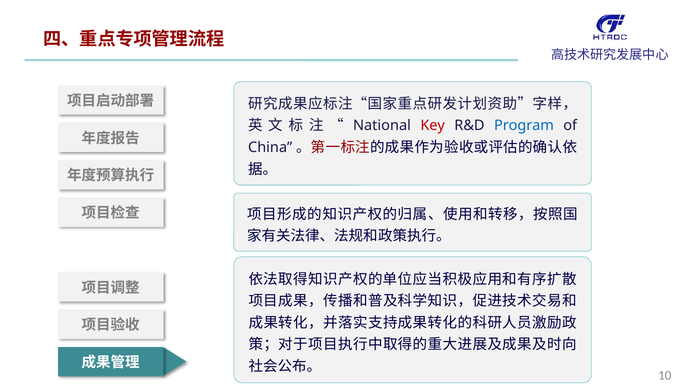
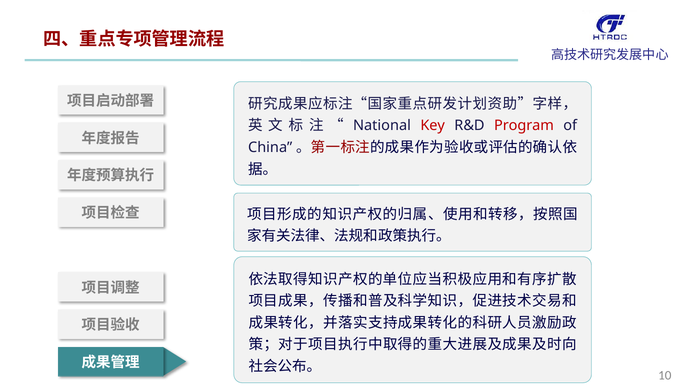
Program colour: blue -> red (524, 126)
